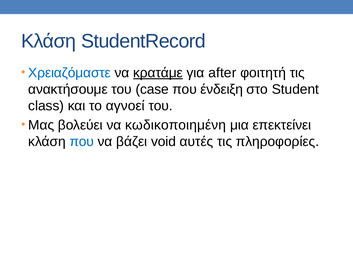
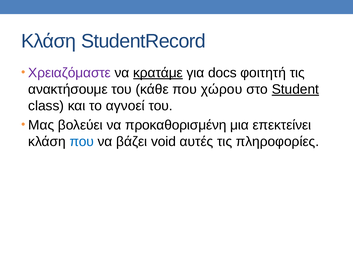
Χρειαζόμαστε colour: blue -> purple (70, 73)
after: after -> docs (222, 73)
case: case -> κάθε (152, 89)
ένδειξη: ένδειξη -> χώρου (222, 89)
Student underline: none -> present (295, 89)
κωδικοποιημένη: κωδικοποιημένη -> προκαθορισμένη (176, 125)
